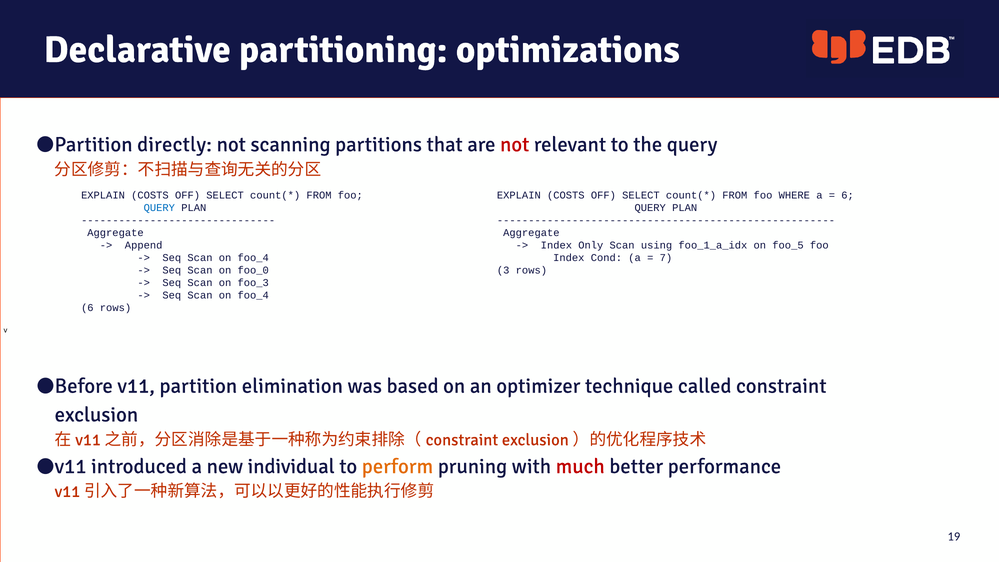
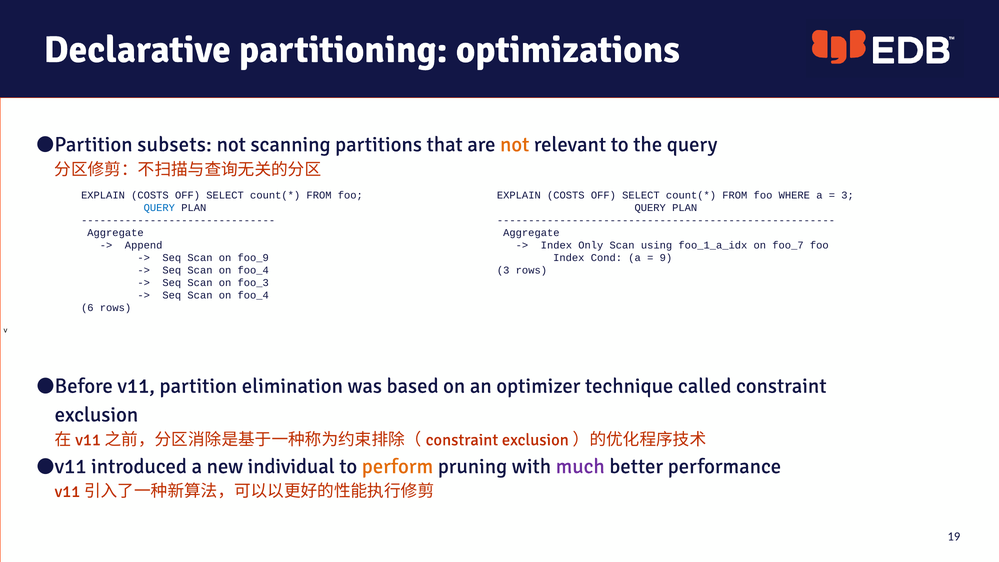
directly: directly -> subsets (174, 144)
not colour: red -> orange (515, 144)
6: 6 -> 3 (848, 195)
foo_5: foo_5 -> foo_7 (788, 245)
foo_4: foo_4 -> foo_9 (253, 258)
7: 7 -> 9 (666, 258)
foo_0: foo_0 -> foo_4 (253, 270)
much colour: red -> purple (580, 466)
